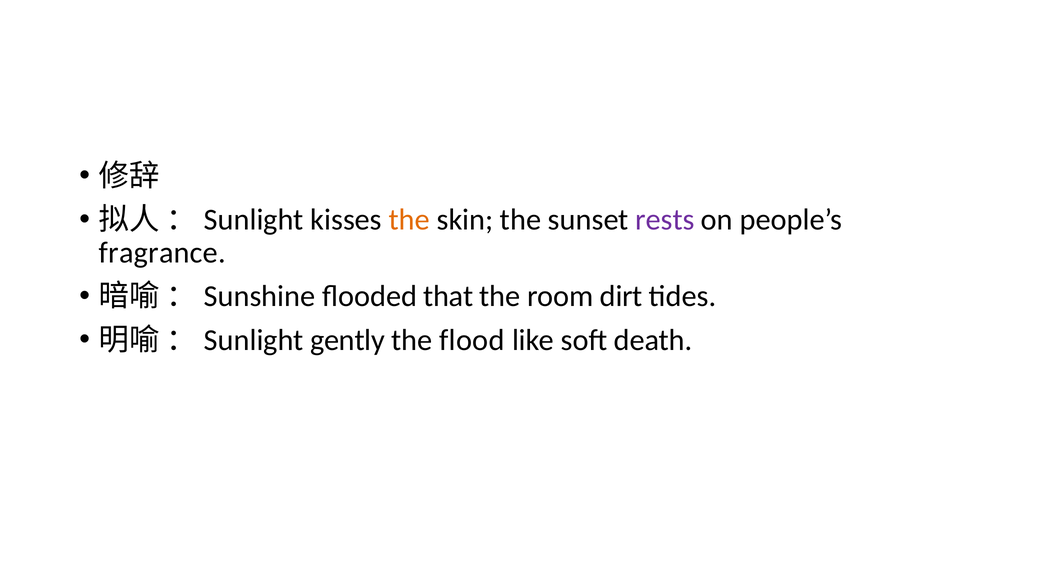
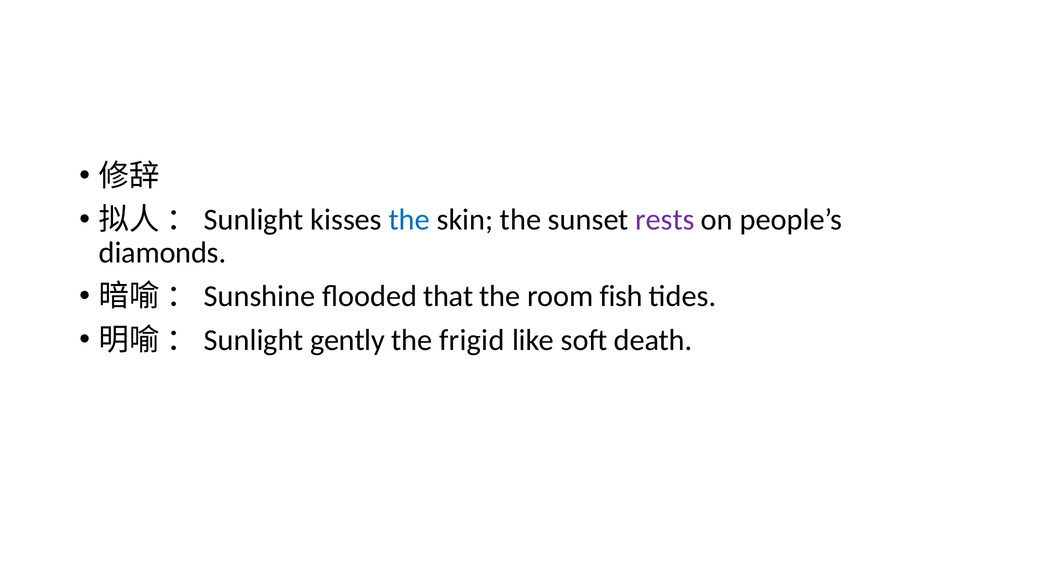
the colour: orange -> blue (409, 220)
fragrance: fragrance -> diamonds (163, 252)
dirt: dirt -> fish (621, 296)
flood: flood -> frigid (472, 340)
